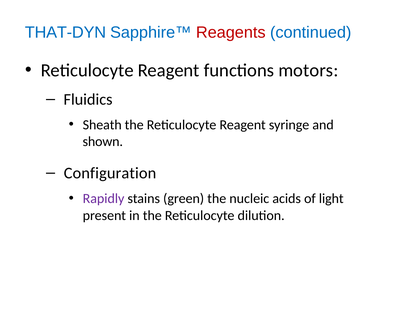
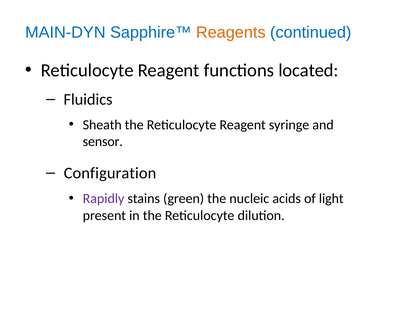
THAT-DYN: THAT-DYN -> MAIN-DYN (65, 33)
Reagents colour: red -> orange (231, 33)
motors: motors -> located (308, 70)
shown: shown -> sensor (103, 142)
